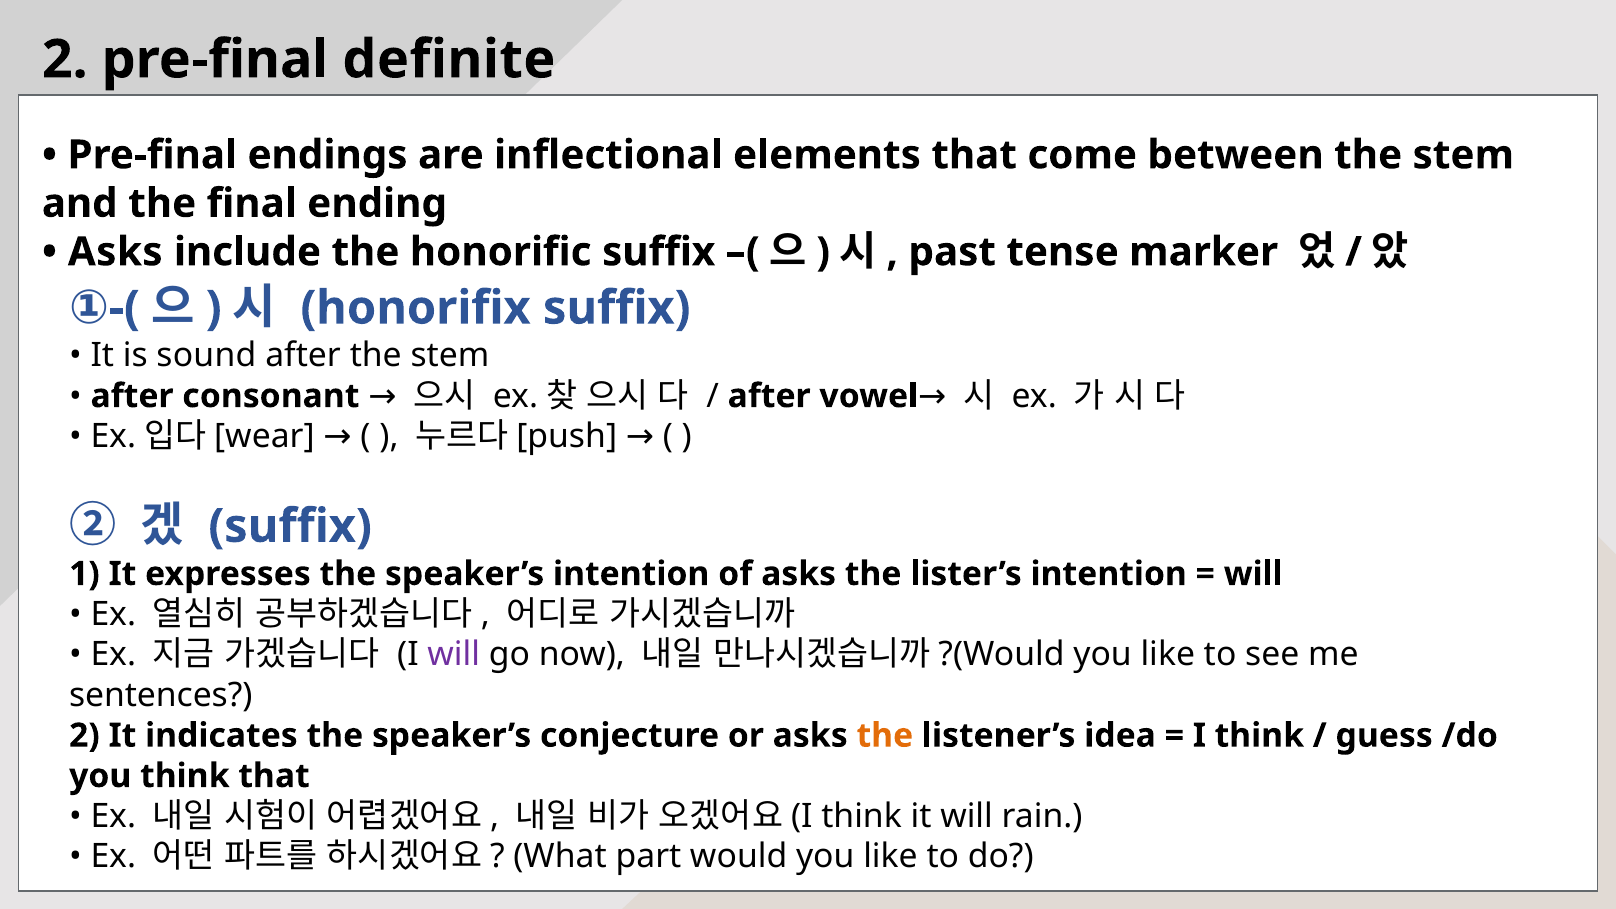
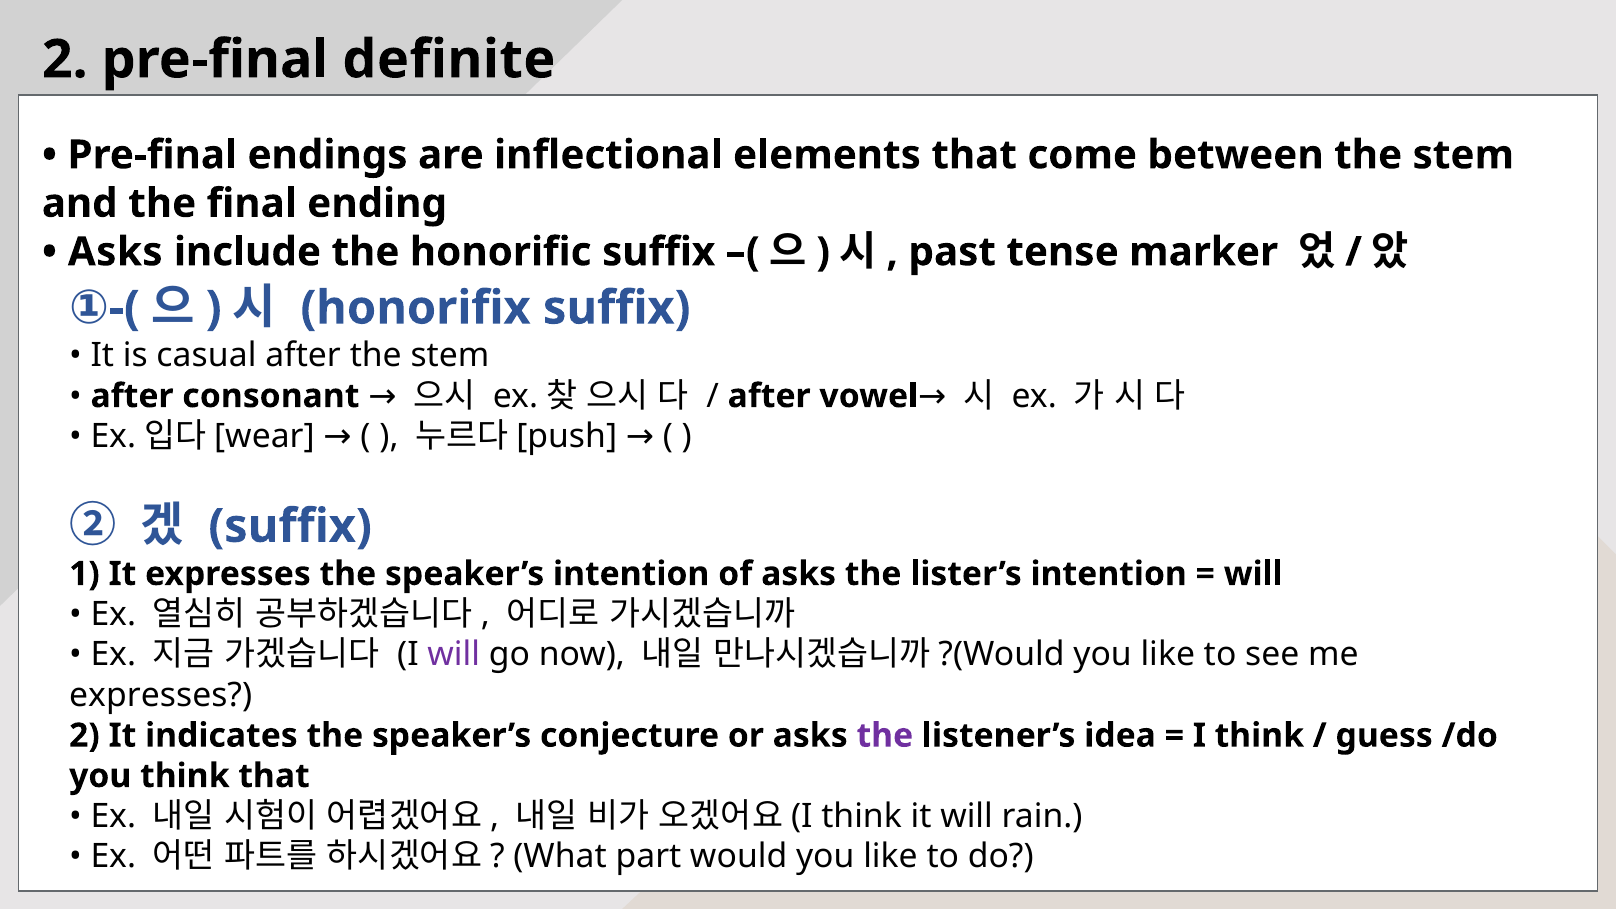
sound: sound -> casual (206, 356)
sentences: sentences -> expresses (161, 695)
the colour: orange -> purple (885, 736)
